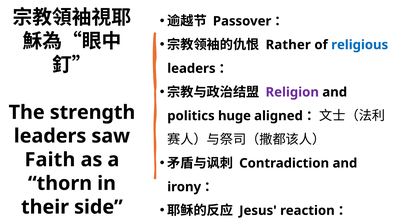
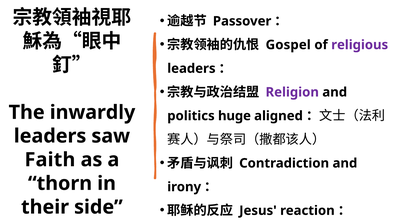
Rather: Rather -> Gospel (288, 45)
religious colour: blue -> purple (360, 45)
strength: strength -> inwardly (93, 112)
